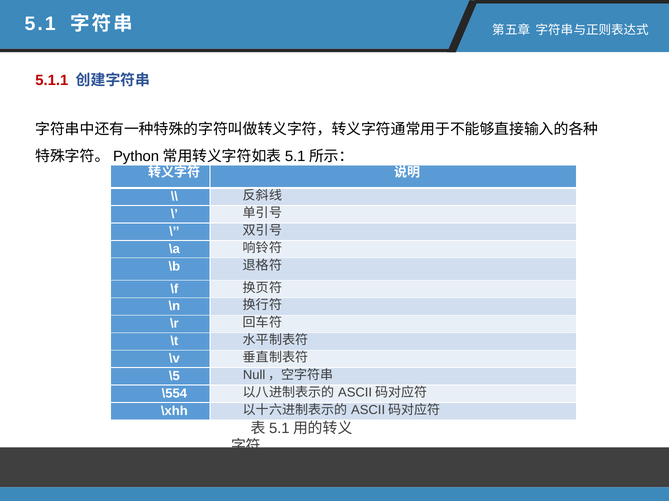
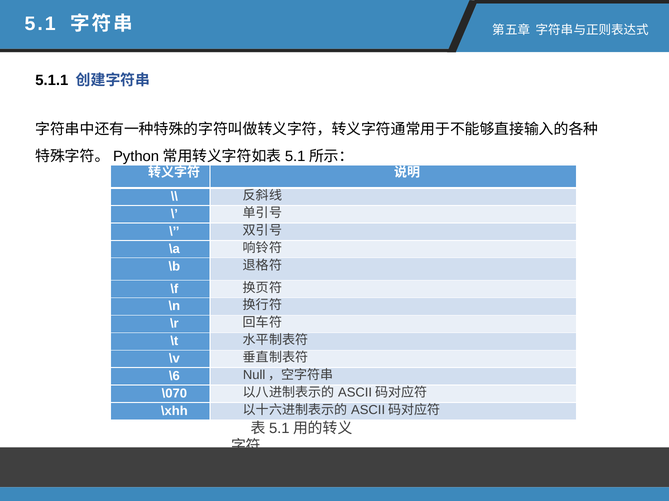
5.1.1 colour: red -> black (52, 81)
\5: \5 -> \6 (174, 377)
\554: \554 -> \070 (174, 394)
